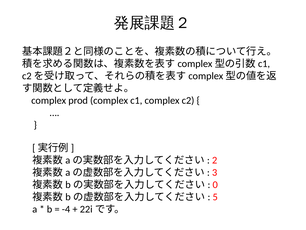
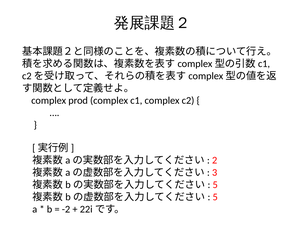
0: 0 -> 5 (215, 184)
-4: -4 -> -2 (66, 209)
